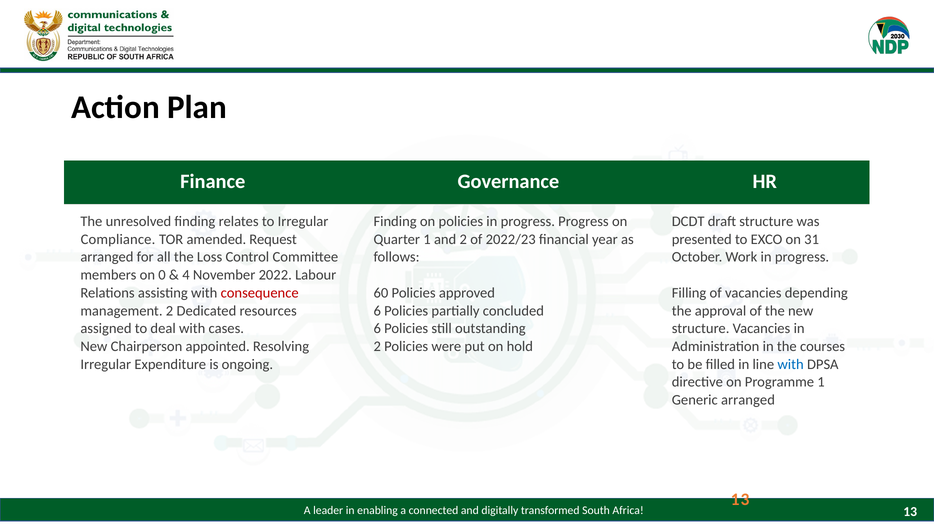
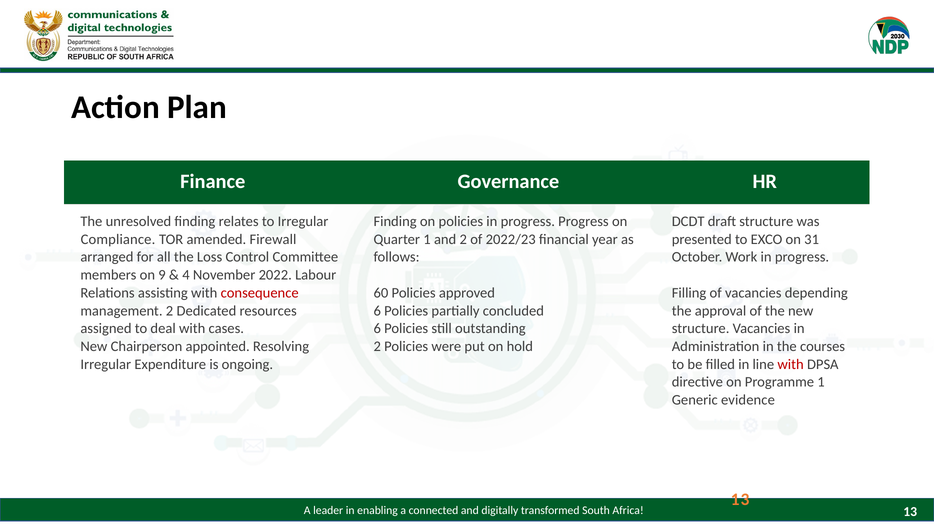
Request: Request -> Firewall (273, 239)
0: 0 -> 9 (162, 275)
with colour: blue -> red (791, 365)
Generic arranged: arranged -> evidence (748, 400)
